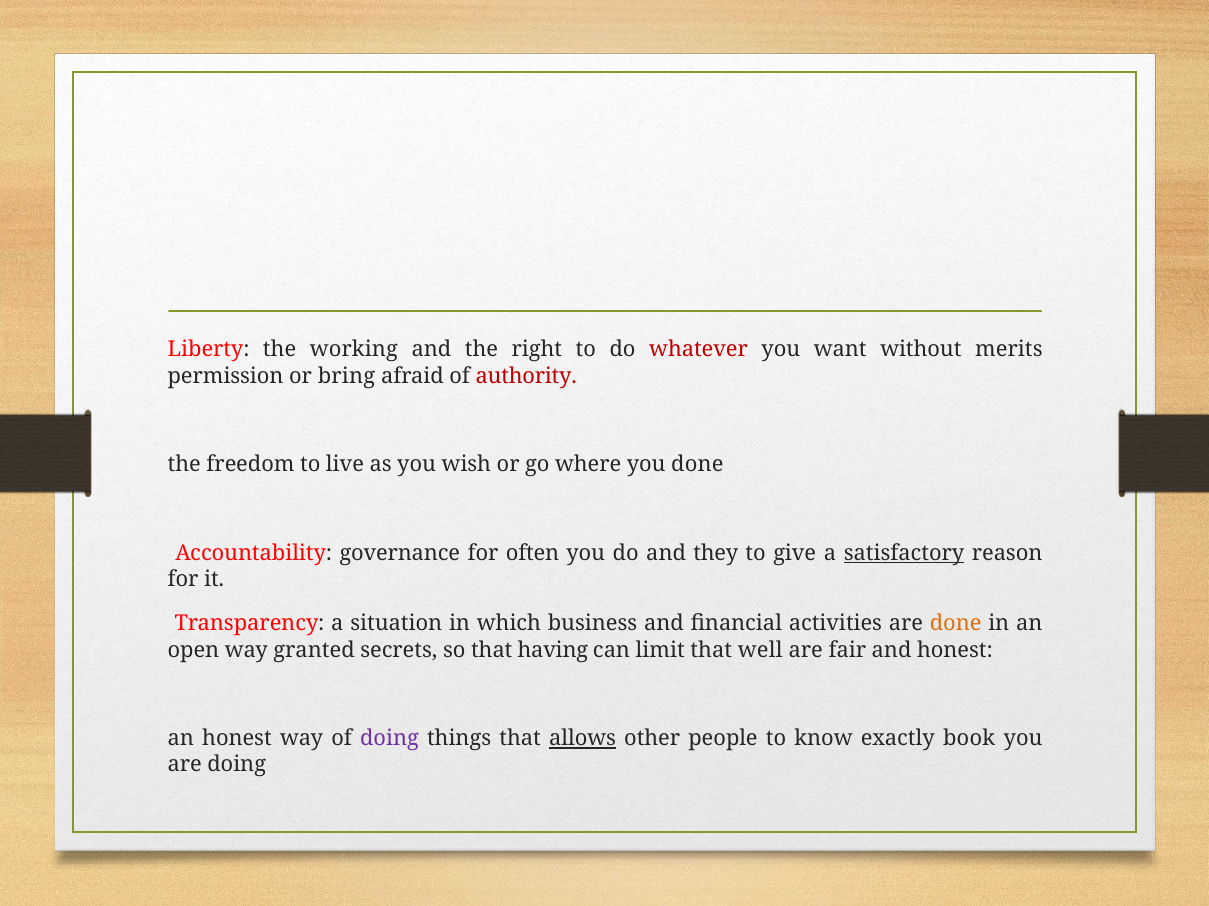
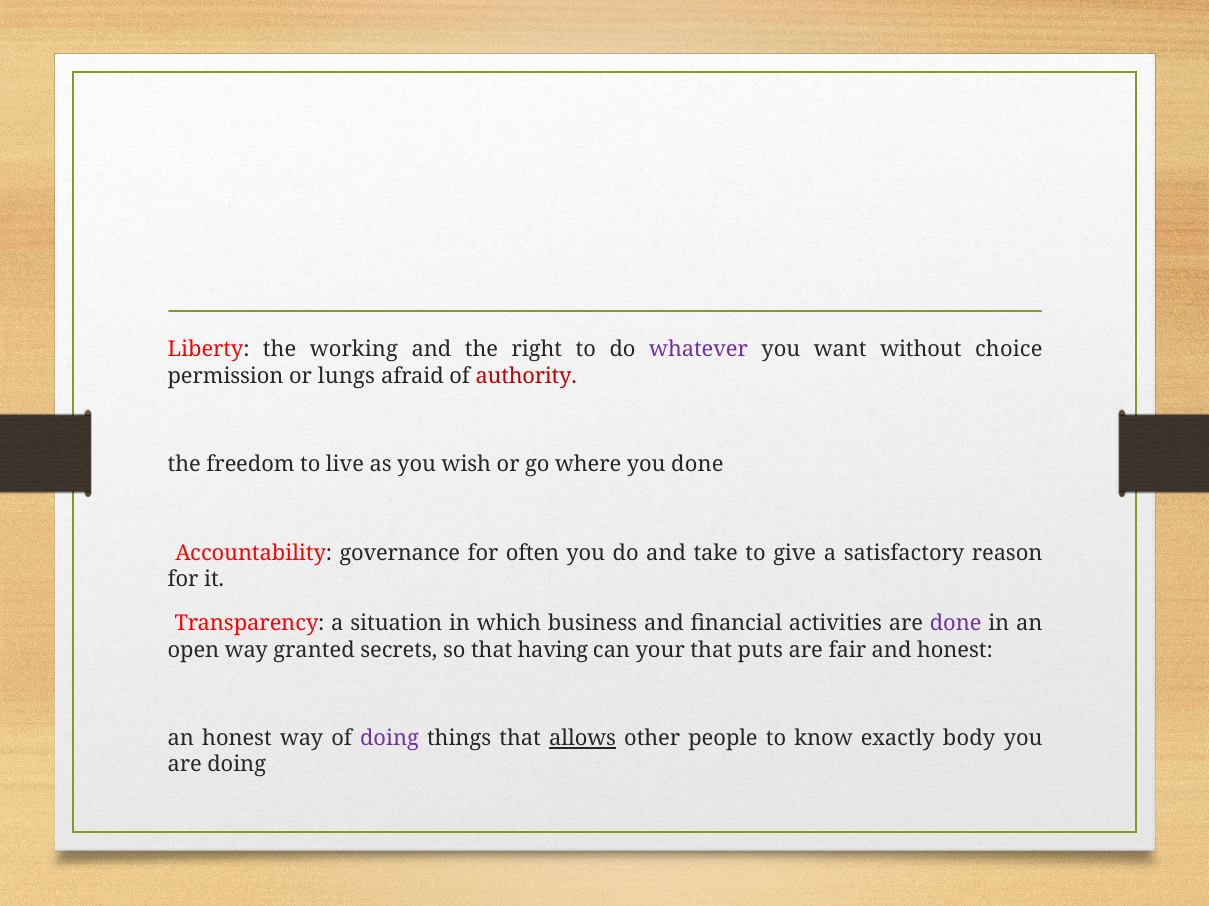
whatever colour: red -> purple (699, 350)
merits: merits -> choice (1009, 350)
bring: bring -> lungs (346, 376)
they: they -> take (716, 554)
satisfactory underline: present -> none (904, 554)
done colour: orange -> purple (956, 624)
limit: limit -> your (660, 650)
well: well -> puts (760, 650)
book: book -> body (969, 739)
